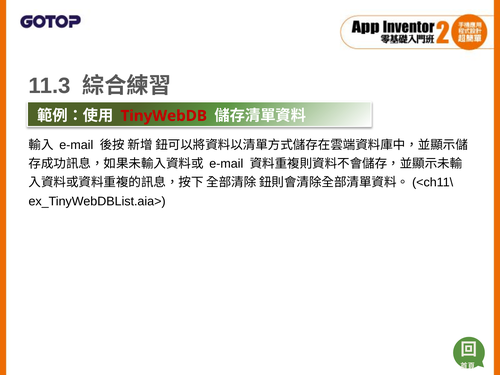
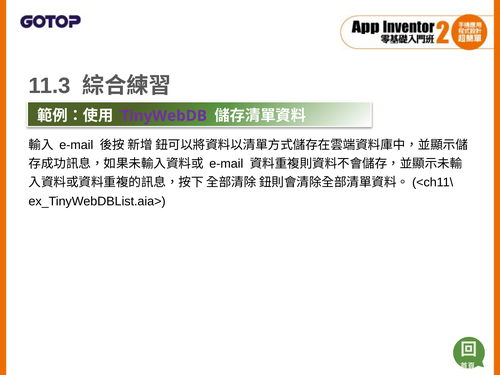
TinyWebDB colour: red -> purple (164, 116)
